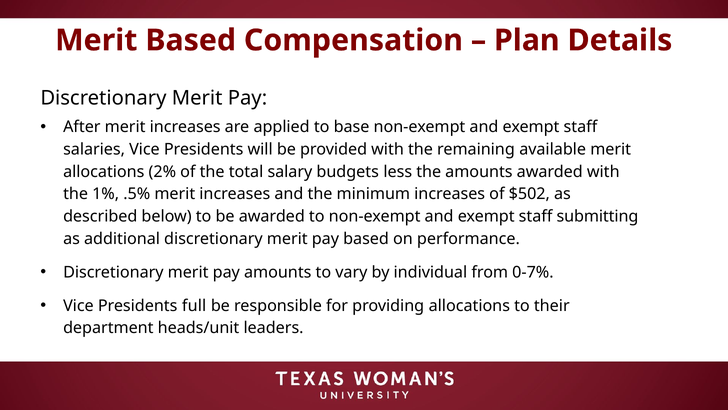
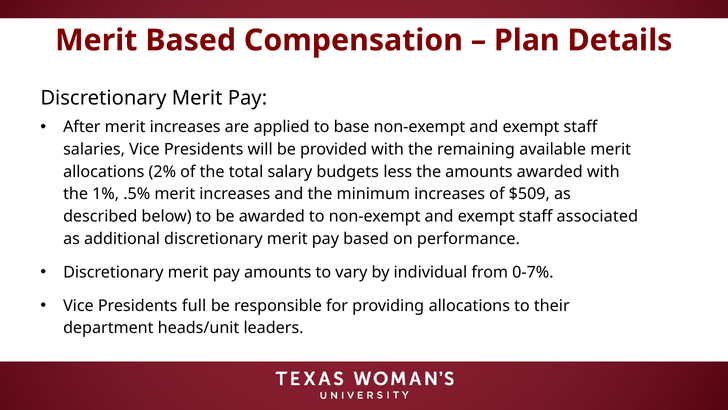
$502: $502 -> $509 (529, 194)
submitting: submitting -> associated (597, 216)
